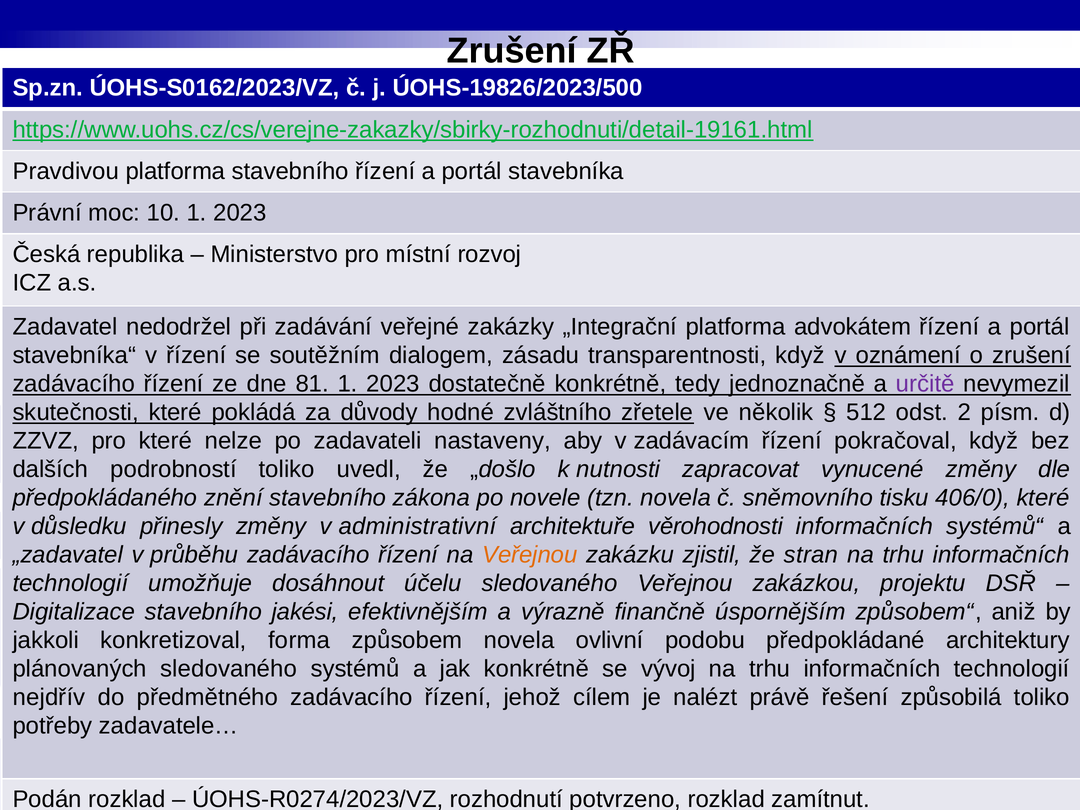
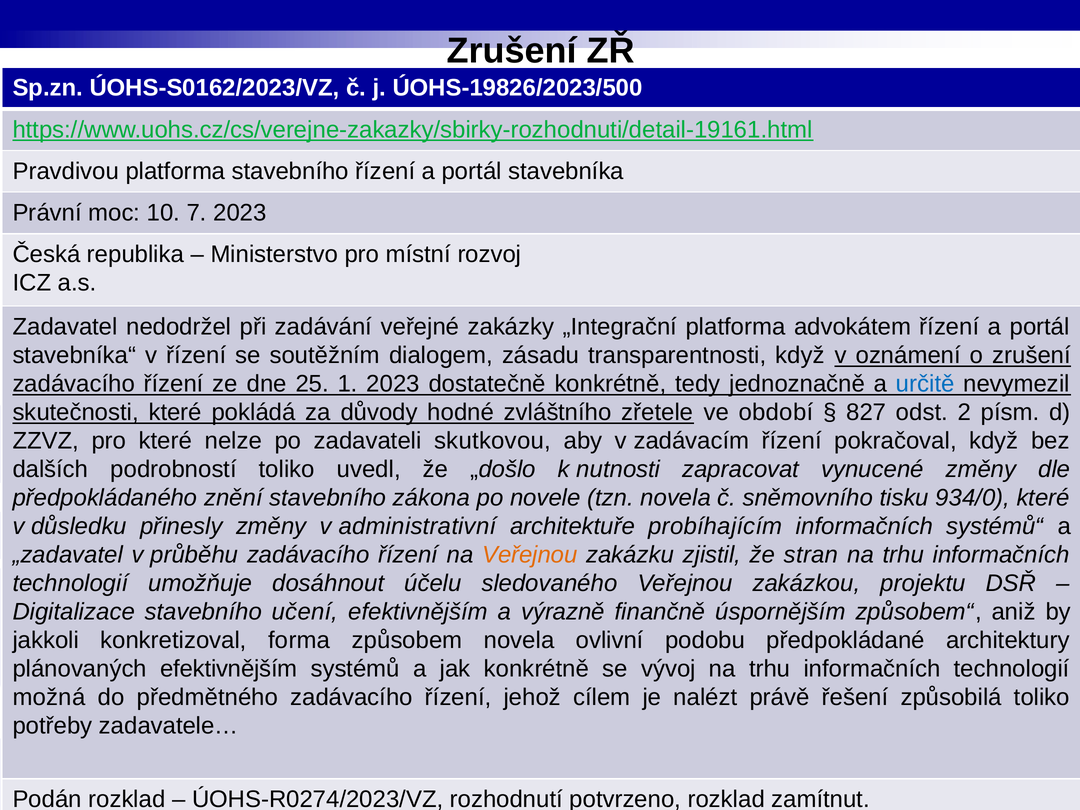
10 1: 1 -> 7 (197, 213)
81: 81 -> 25 (312, 384)
určitě colour: purple -> blue (925, 384)
několik: několik -> období (776, 412)
512: 512 -> 827 (866, 412)
nastaveny: nastaveny -> skutkovou (493, 441)
406/0: 406/0 -> 934/0 (973, 498)
věrohodnosti: věrohodnosti -> probíhajícím (715, 526)
jakési: jakési -> učení (305, 612)
plánovaných sledovaného: sledovaného -> efektivnějším (229, 669)
nejdřív: nejdřív -> možná (49, 697)
